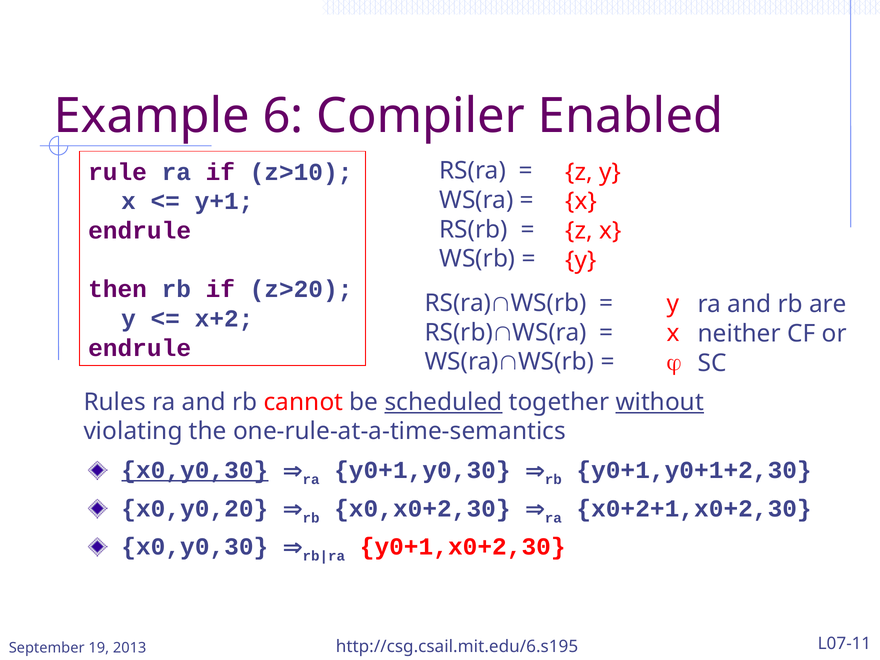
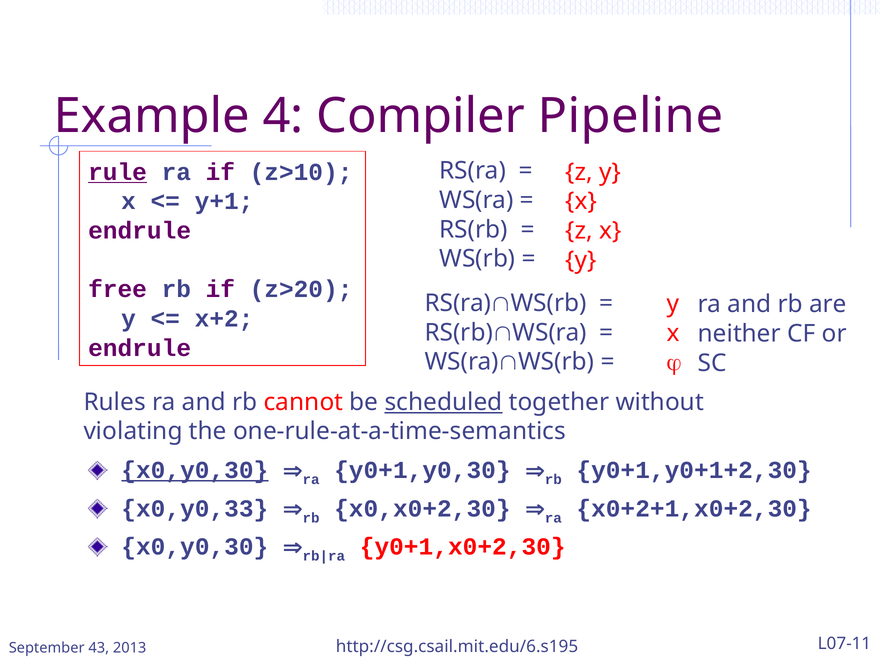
6: 6 -> 4 (283, 116)
Enabled: Enabled -> Pipeline (630, 116)
rule underline: none -> present (118, 172)
then: then -> free (118, 289)
without underline: present -> none (660, 402)
x0,y0,20: x0,y0,20 -> x0,y0,33 (195, 509)
19: 19 -> 43 (99, 648)
